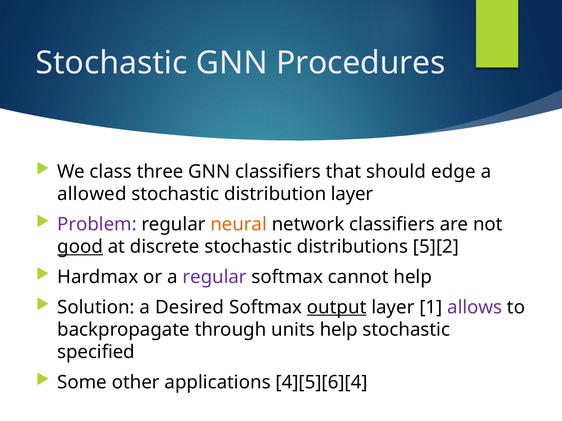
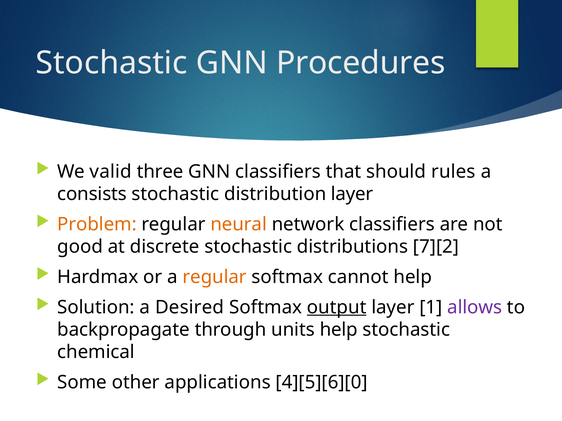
class: class -> valid (111, 172)
edge: edge -> rules (453, 172)
allowed: allowed -> consists (92, 194)
Problem colour: purple -> orange (97, 225)
good underline: present -> none (80, 247)
5][2: 5][2 -> 7][2 (436, 247)
regular colour: purple -> orange (215, 277)
specified: specified -> chemical (96, 353)
4][5][6][4: 4][5][6][4 -> 4][5][6][0 (322, 383)
